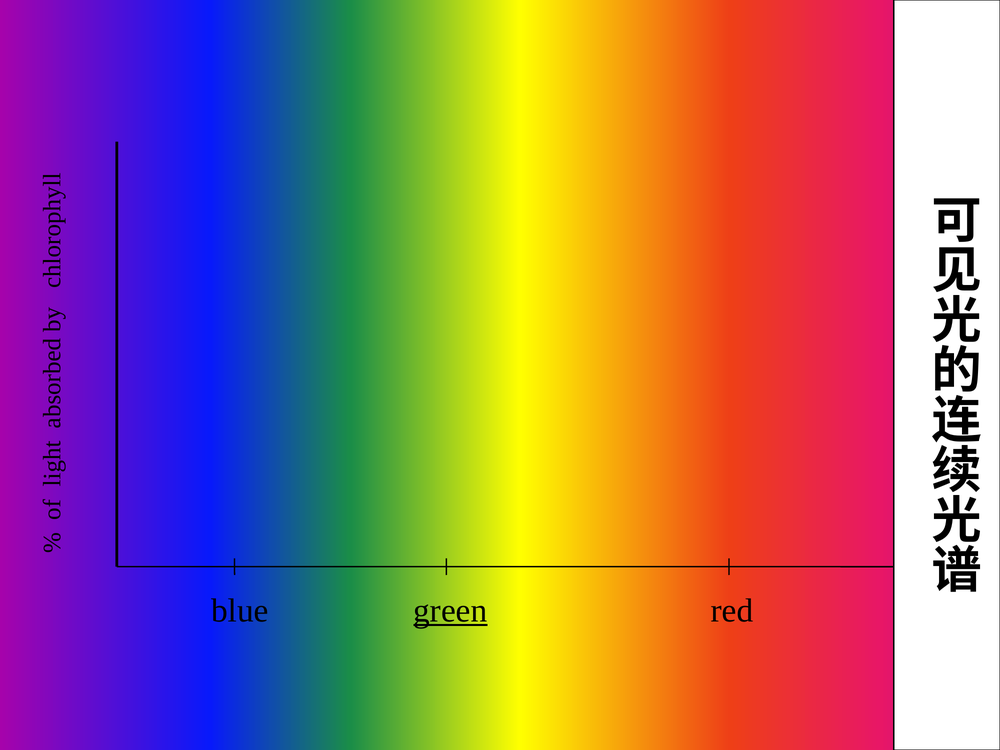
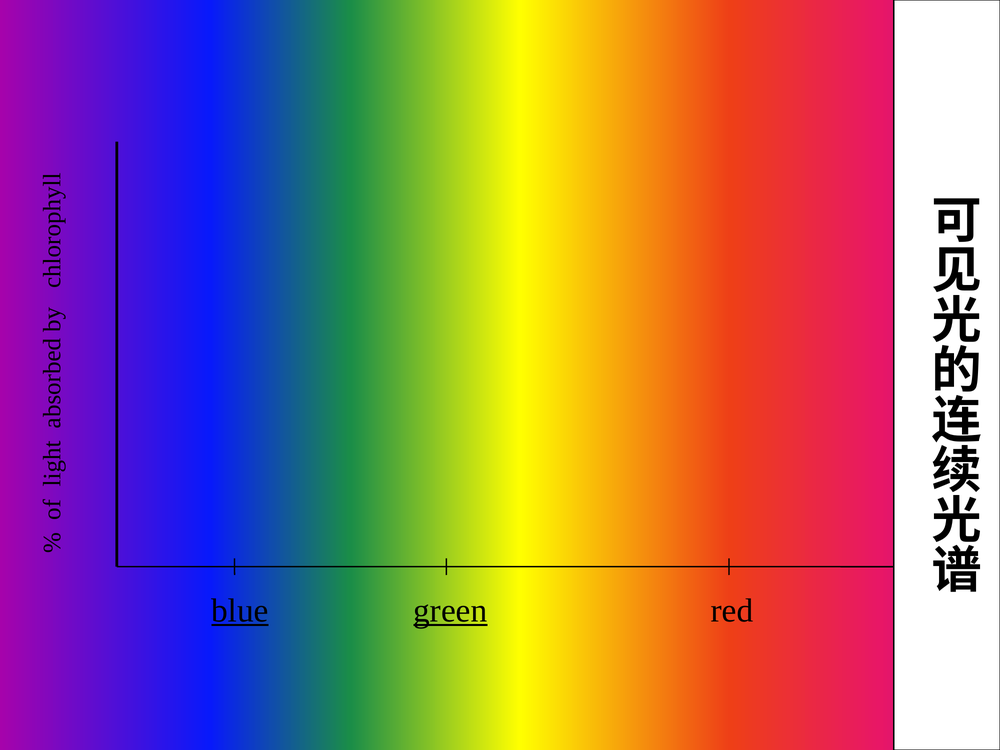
blue underline: none -> present (240, 611)
